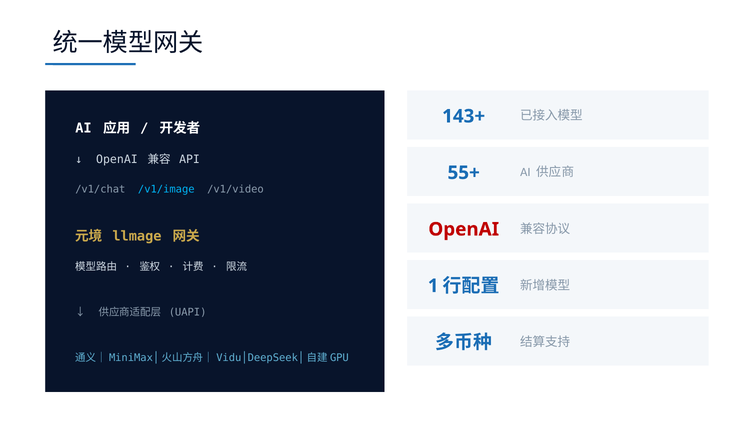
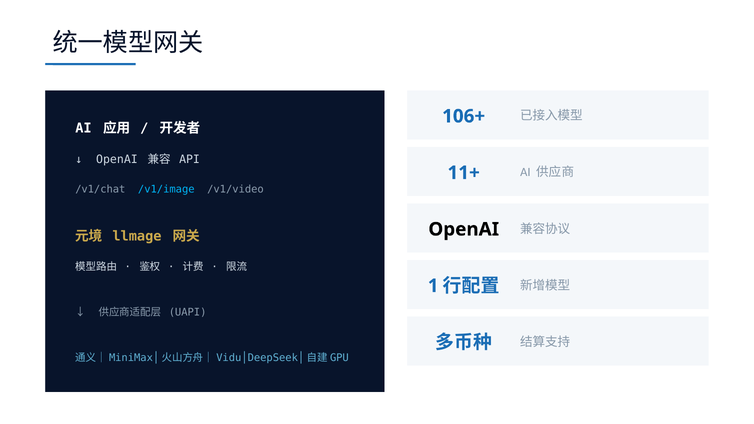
143+: 143+ -> 106+ (464, 116)
55+: 55+ -> 11+ (464, 173)
OpenAI colour: red -> black (464, 229)
